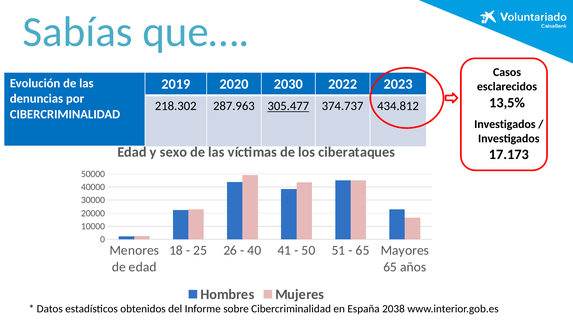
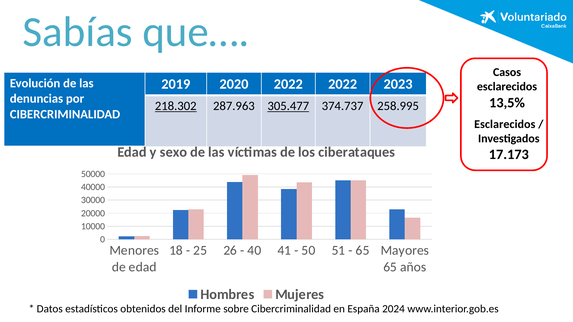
2020 2030: 2030 -> 2022 (288, 84)
218.302 underline: none -> present (176, 106)
434.812: 434.812 -> 258.995 (398, 106)
Investigados: Investigados -> Esclarecidos (505, 124)
2038: 2038 -> 2024 (393, 309)
